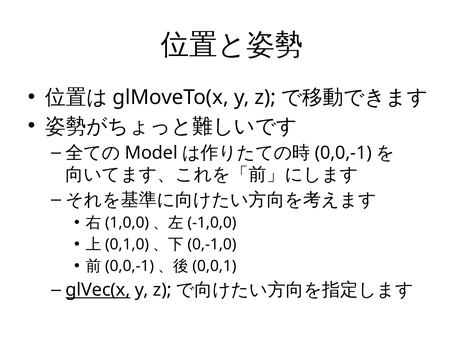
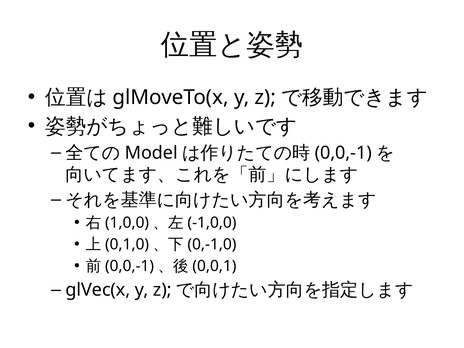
glVec(x underline: present -> none (98, 290)
